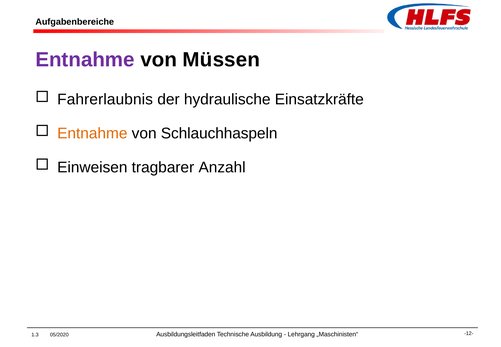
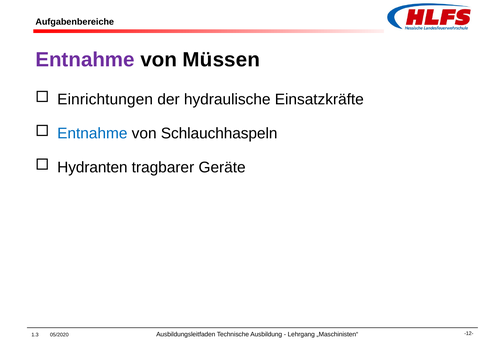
Fahrerlaubnis: Fahrerlaubnis -> Einrichtungen (105, 99)
Entnahme colour: orange -> blue (92, 133)
Einweisen: Einweisen -> Hydranten (92, 167)
Anzahl: Anzahl -> Geräte (222, 167)
